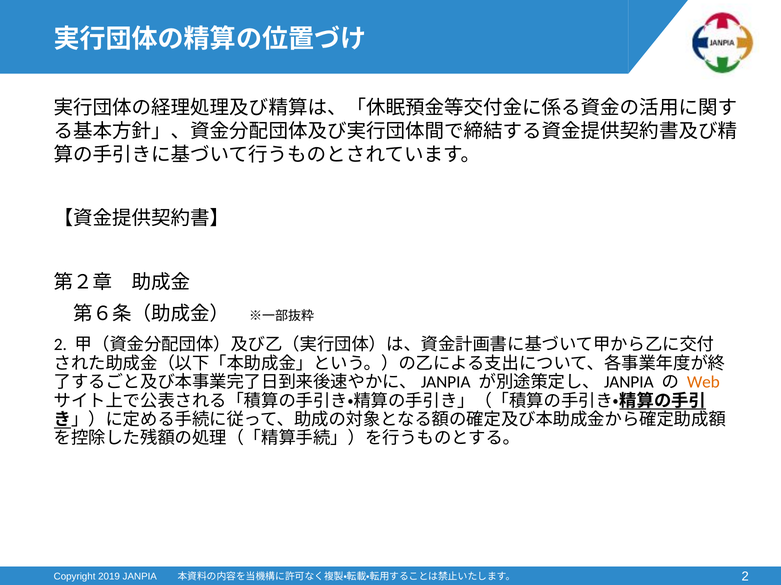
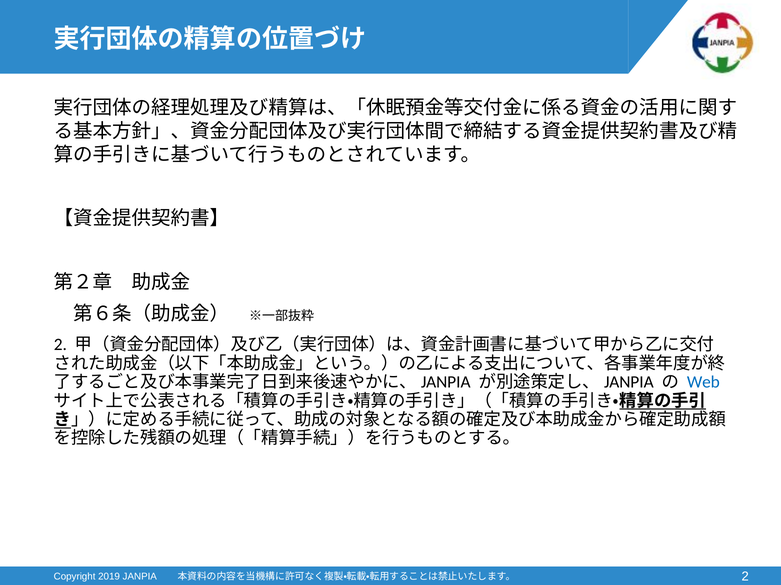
Web colour: orange -> blue (703, 383)
